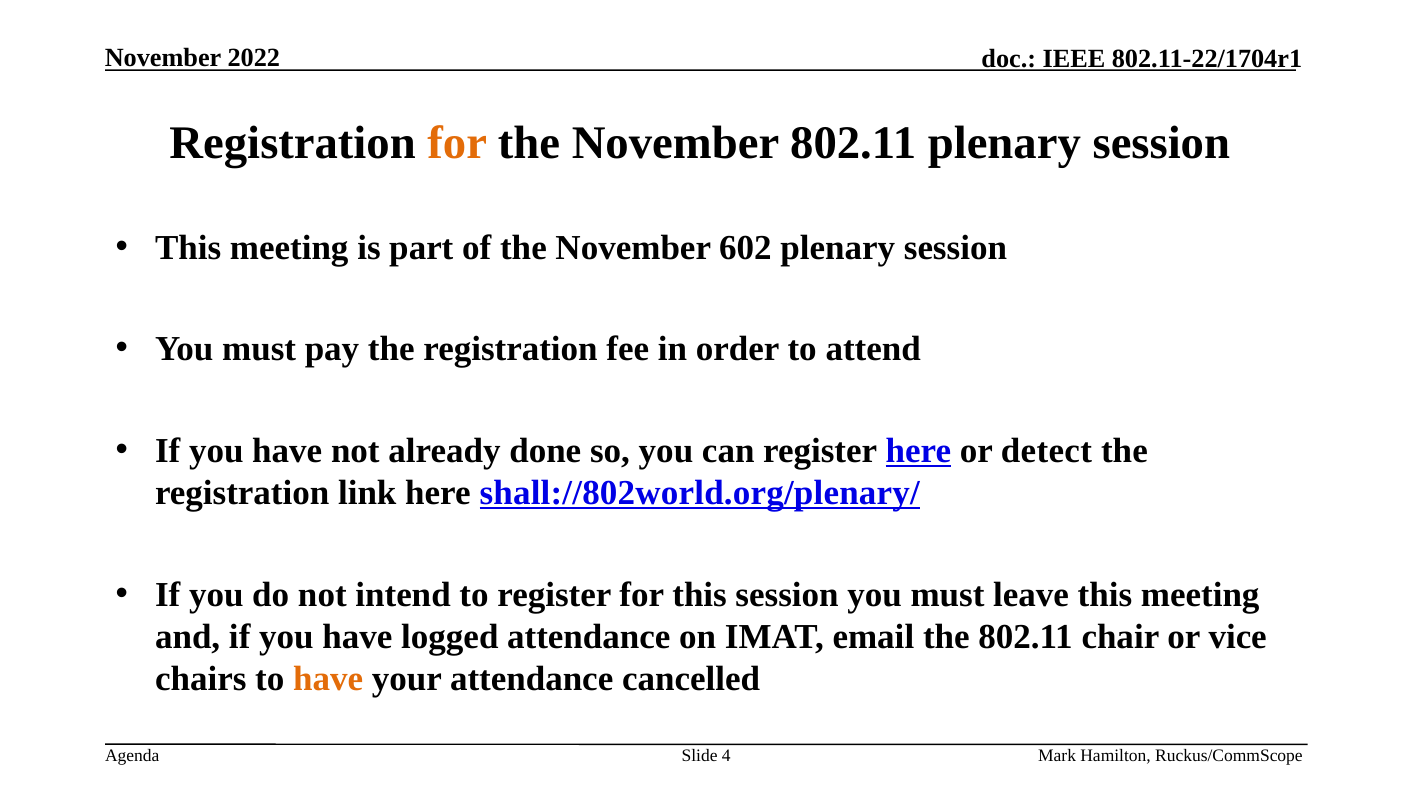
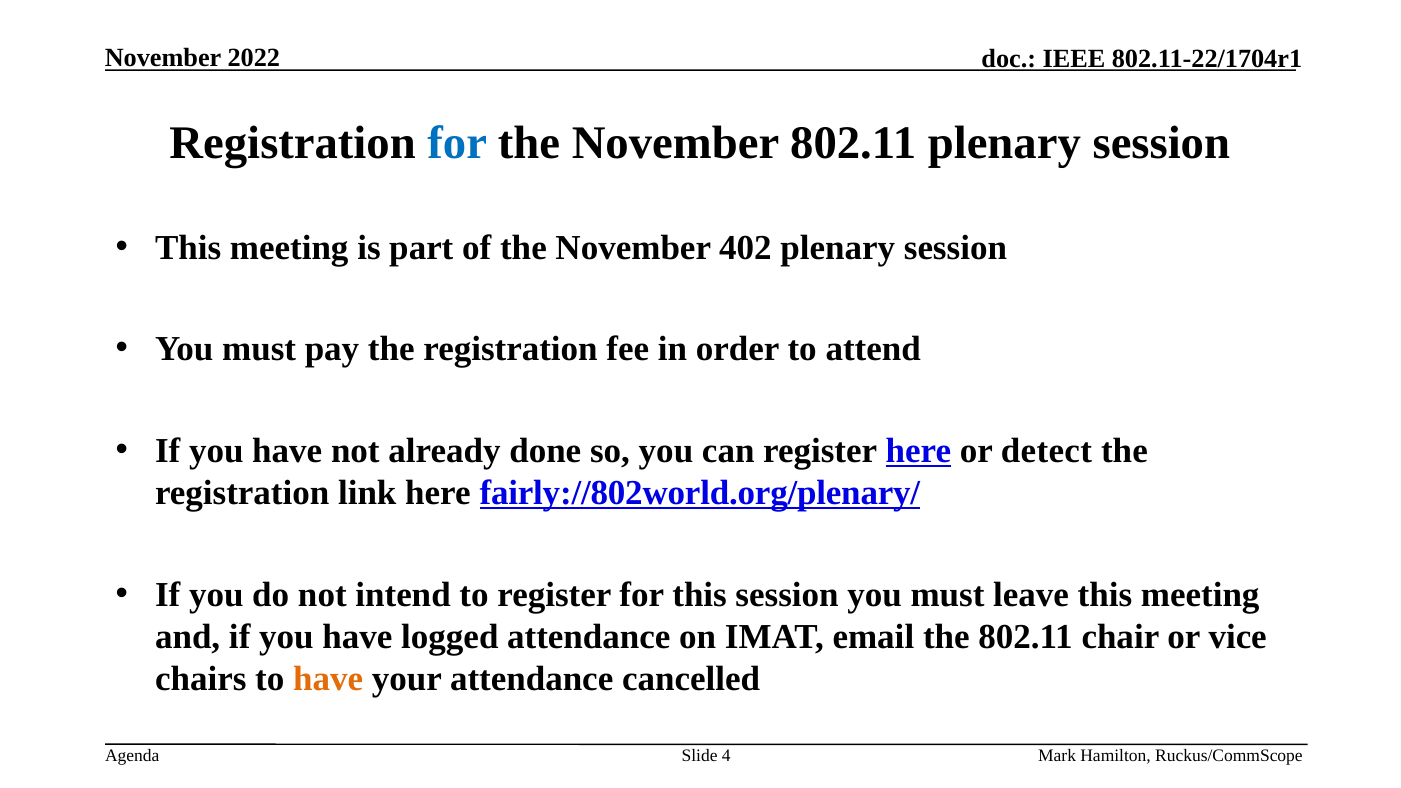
for colour: orange -> blue (457, 143)
602: 602 -> 402 (745, 248)
shall://802world.org/plenary/: shall://802world.org/plenary/ -> fairly://802world.org/plenary/ (700, 493)
